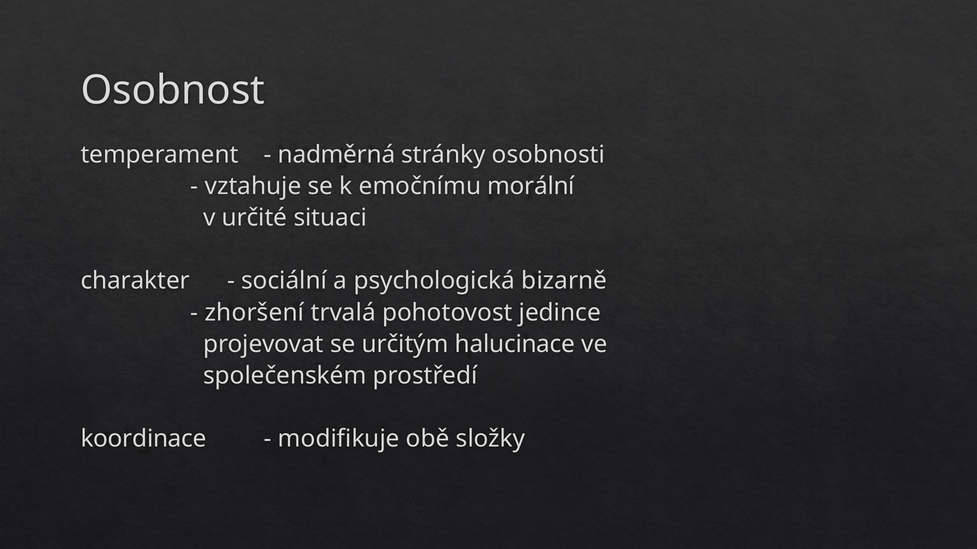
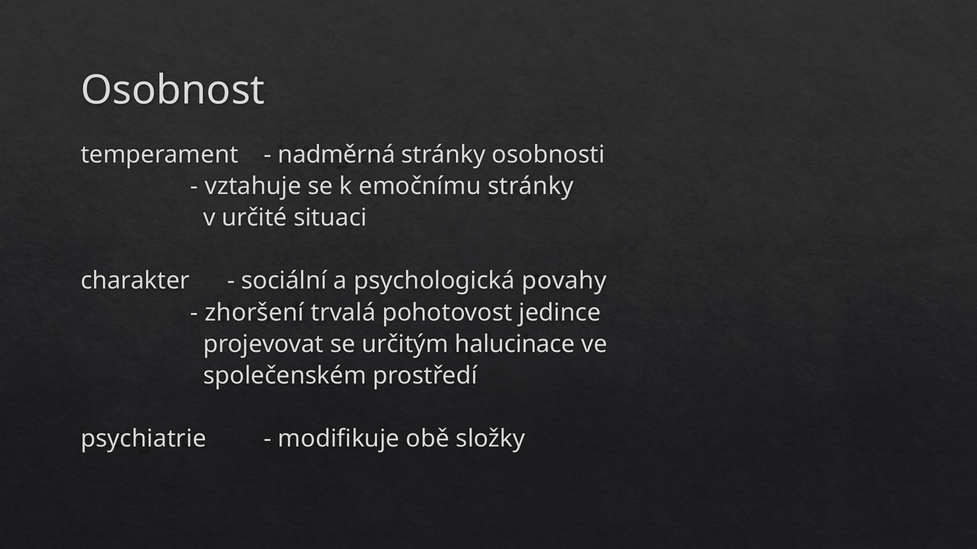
emočnímu morální: morální -> stránky (531, 187)
bizarně: bizarně -> povahy (564, 281)
koordinace: koordinace -> psychiatrie (143, 439)
